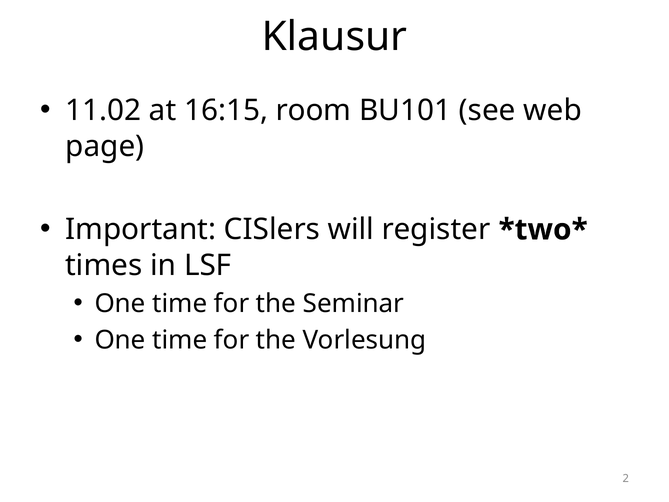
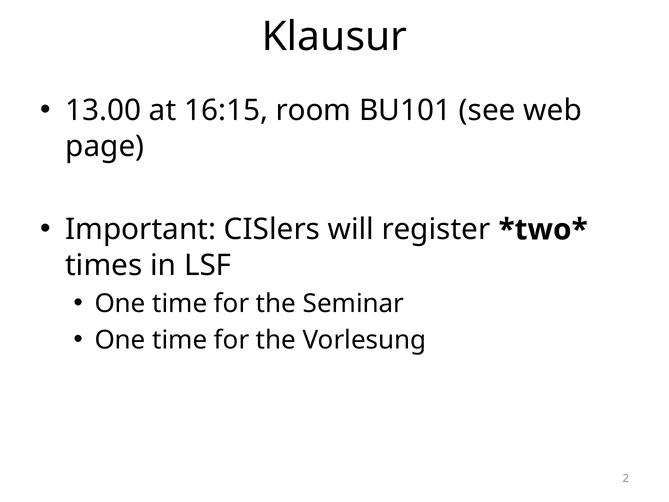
11.02: 11.02 -> 13.00 (103, 111)
